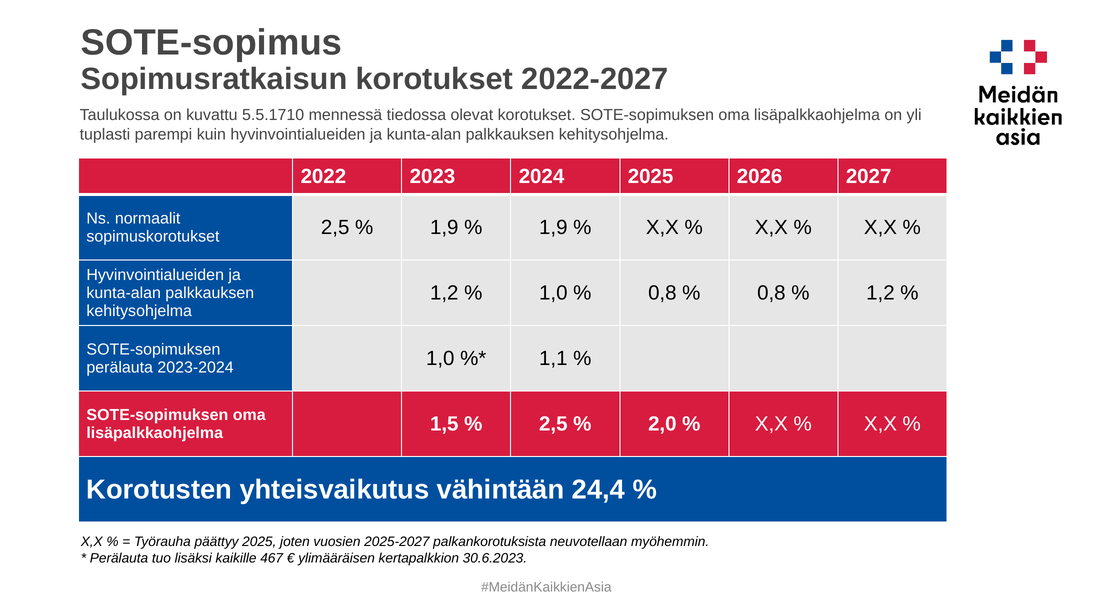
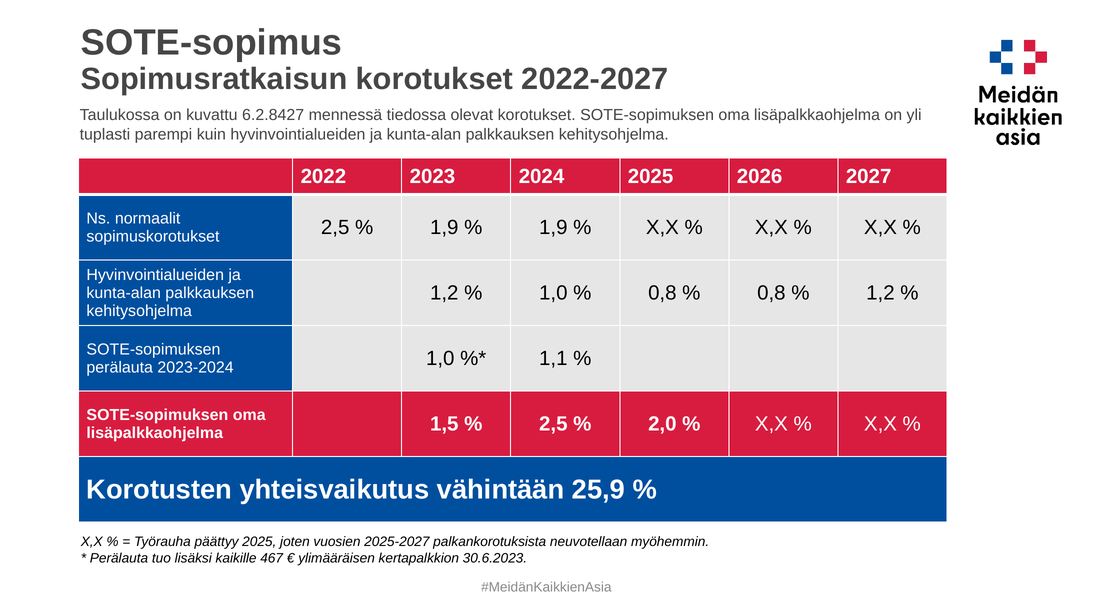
5.5.1710: 5.5.1710 -> 6.2.8427 (273, 115)
24,4: 24,4 -> 25,9 (599, 489)
